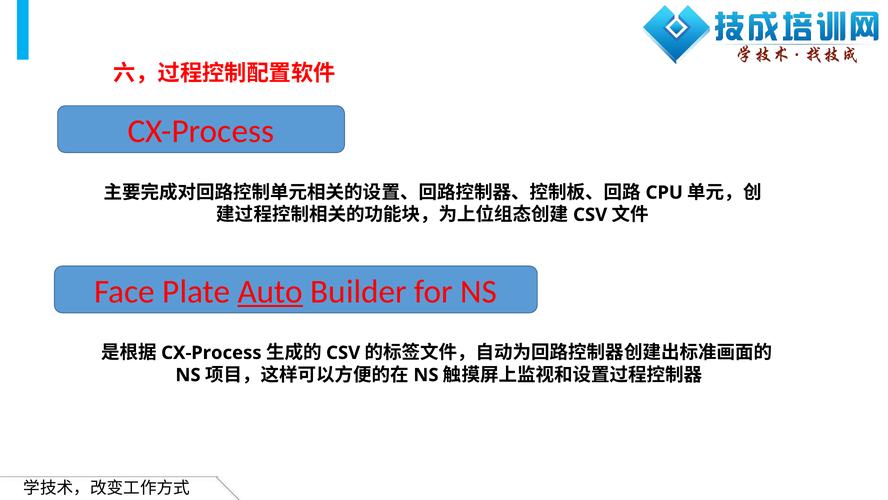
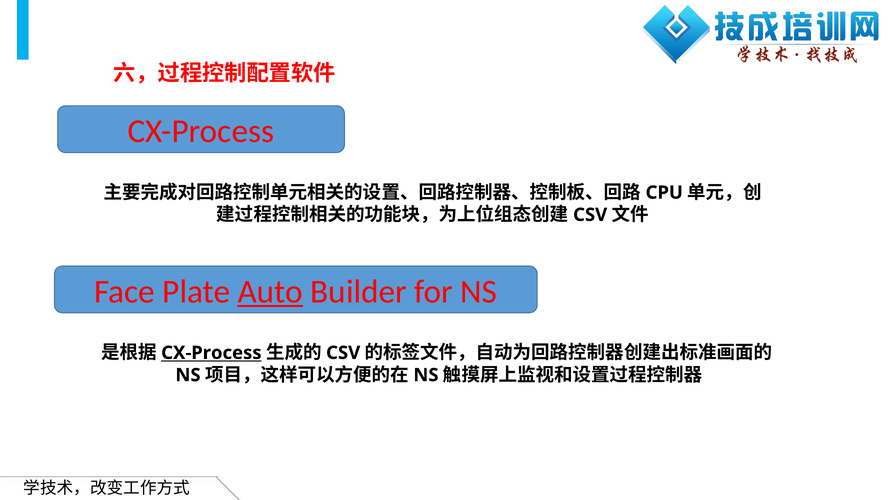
CX-Process underline: none -> present (211, 353)
